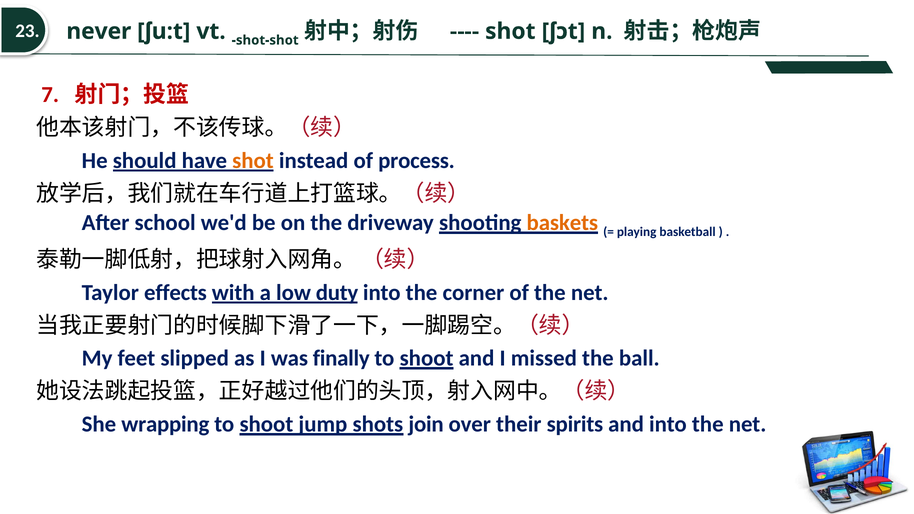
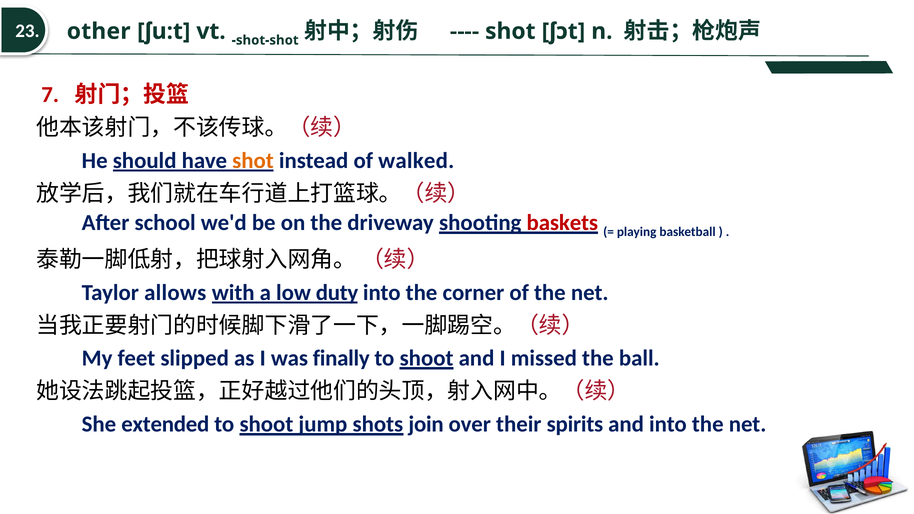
never: never -> other (99, 31)
process: process -> walked (416, 161)
baskets colour: orange -> red (562, 223)
effects: effects -> allows (175, 293)
wrapping: wrapping -> extended (165, 424)
